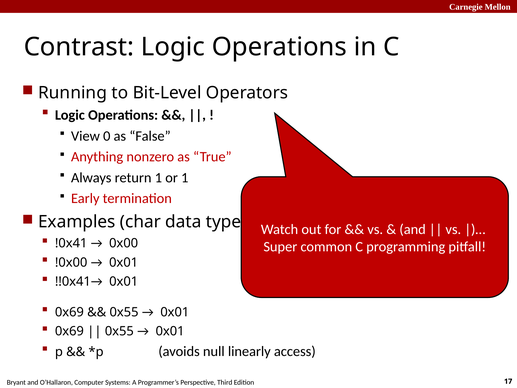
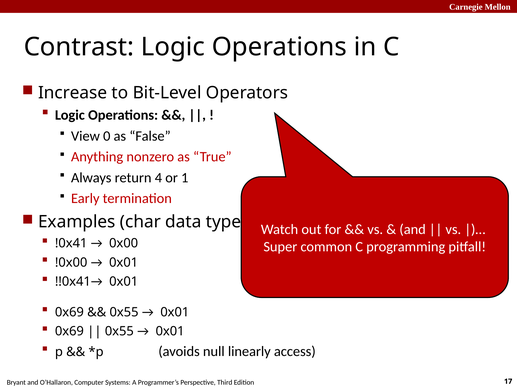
Running: Running -> Increase (73, 93)
return 1: 1 -> 4 (158, 178)
